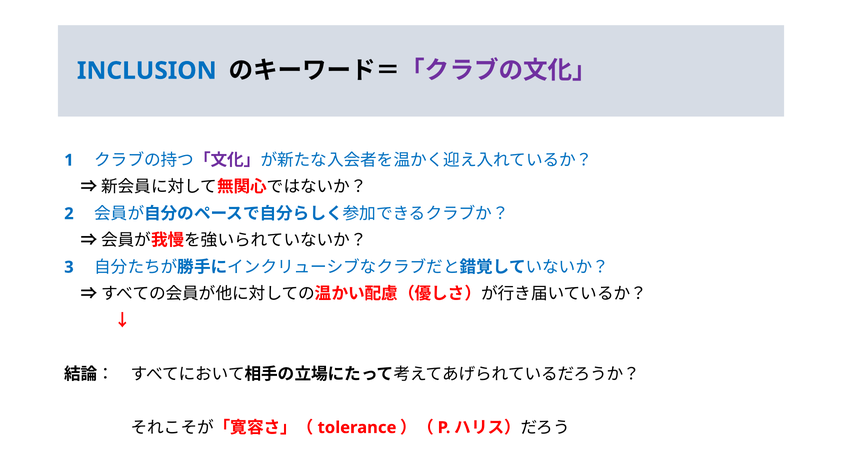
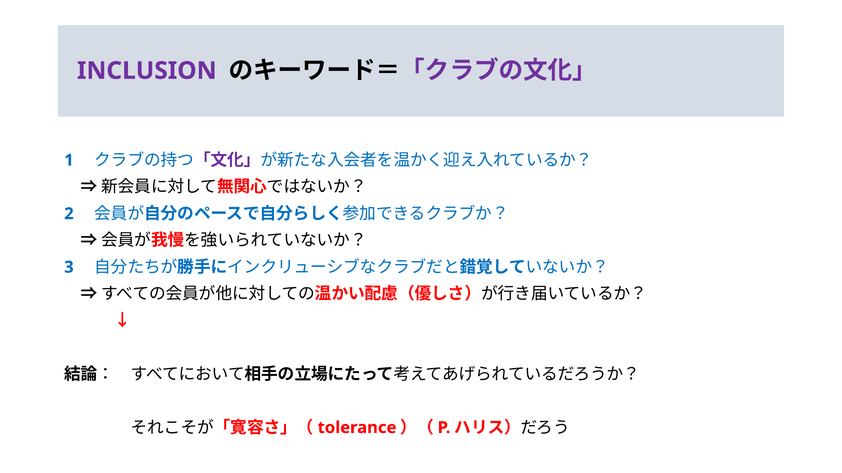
INCLUSION colour: blue -> purple (147, 71)
